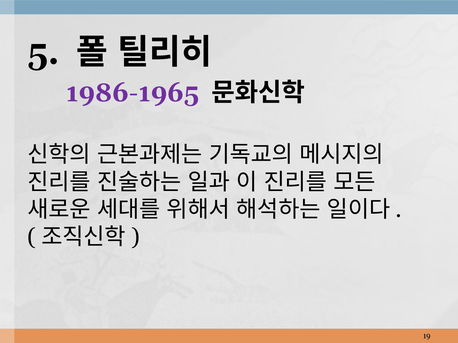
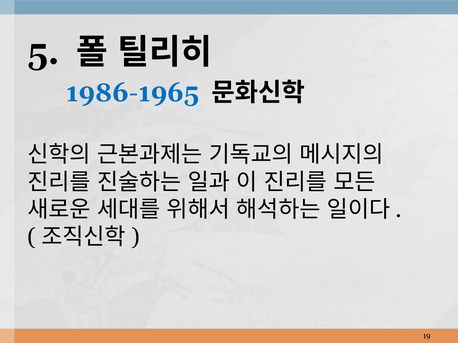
1986-1965 colour: purple -> blue (133, 93)
